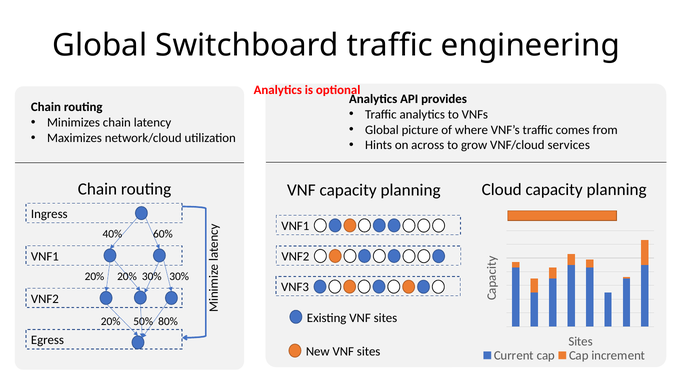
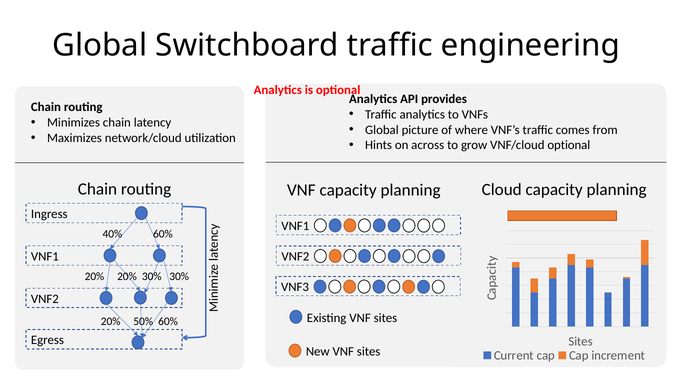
VNF/cloud services: services -> optional (569, 145)
50% 80%: 80% -> 60% (168, 322)
